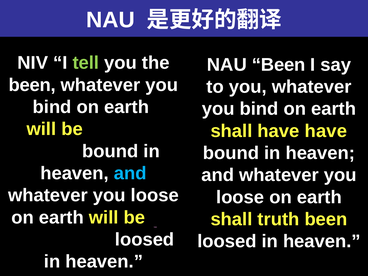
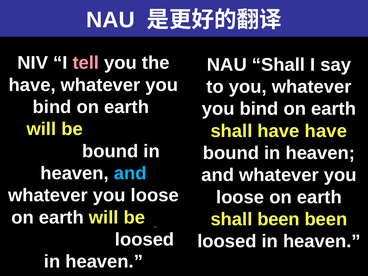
tell colour: light green -> pink (86, 63)
NAU Been: Been -> Shall (279, 65)
been: been -> have (32, 85)
shall truth: truth -> been (279, 219)
